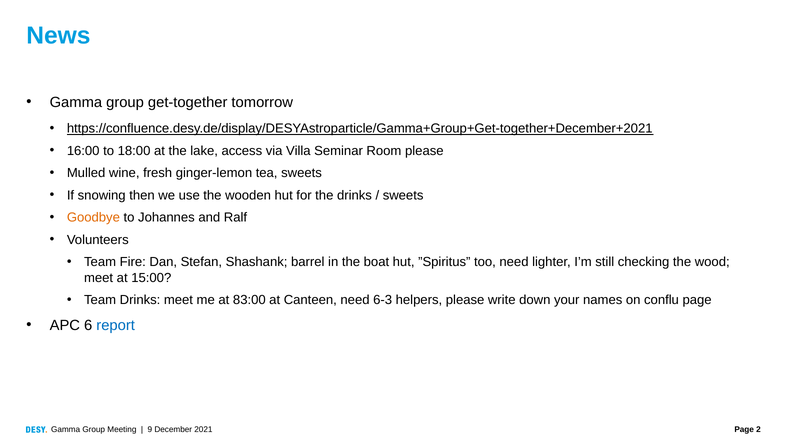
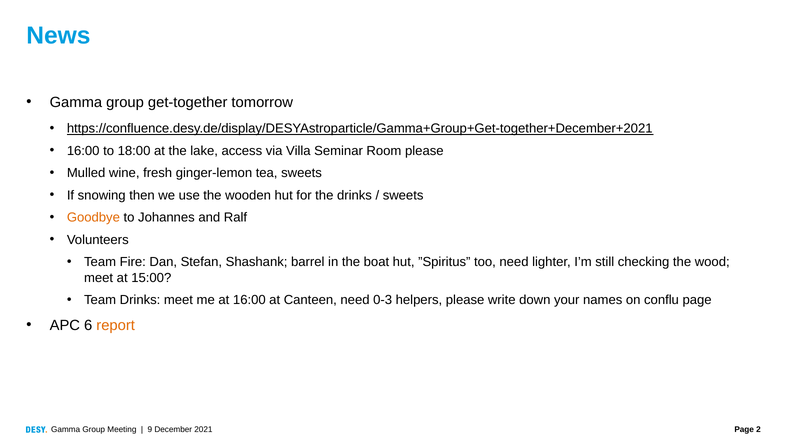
at 83:00: 83:00 -> 16:00 (249, 301)
6-3: 6-3 -> 0-3 (383, 301)
report colour: blue -> orange (116, 326)
